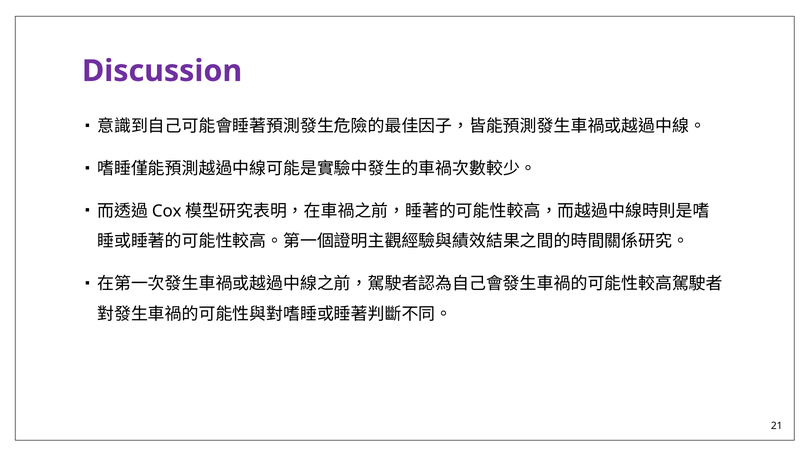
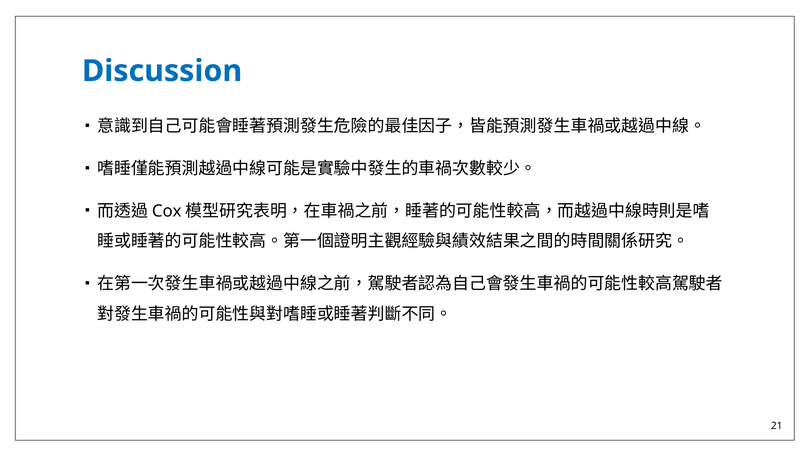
Discussion colour: purple -> blue (162, 71)
